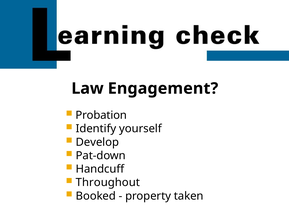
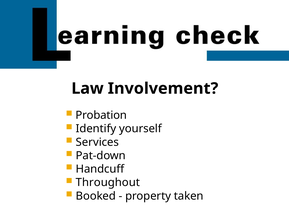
Engagement: Engagement -> Involvement (163, 89)
Develop: Develop -> Services (97, 143)
